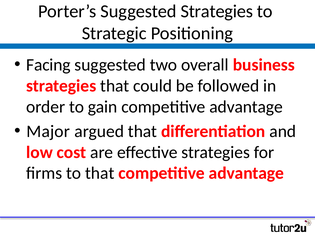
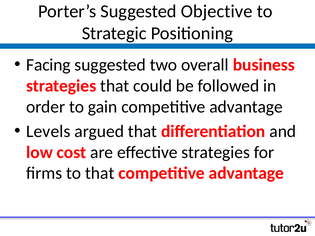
Suggested Strategies: Strategies -> Objective (217, 11)
Major: Major -> Levels (48, 131)
